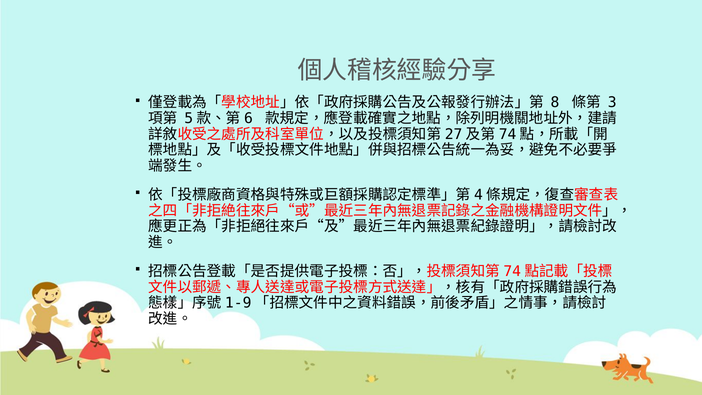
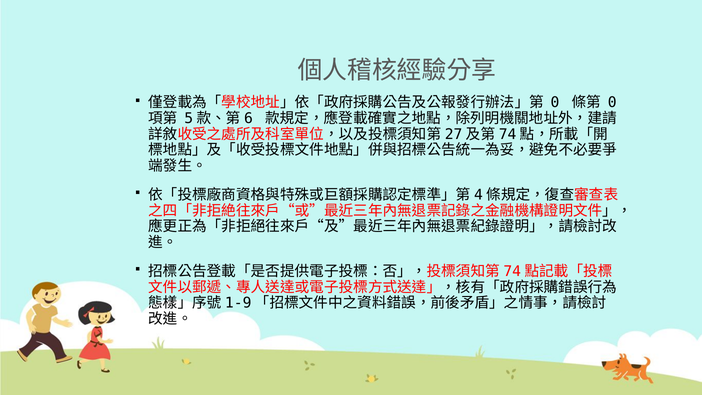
8: 8 -> 0 (555, 103)
3: 3 -> 0 (612, 103)
